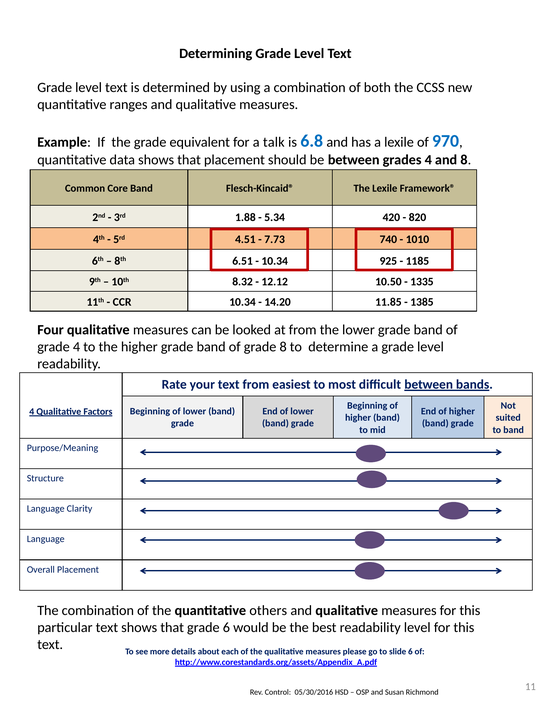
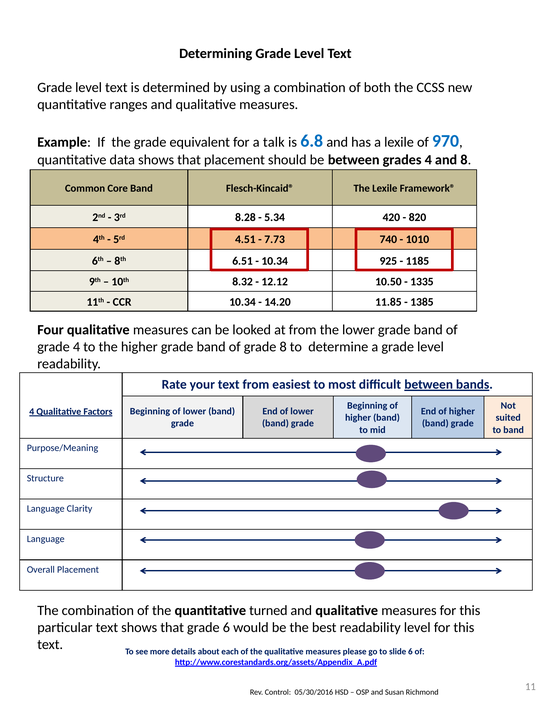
1.88: 1.88 -> 8.28 (245, 218)
others: others -> turned (268, 611)
